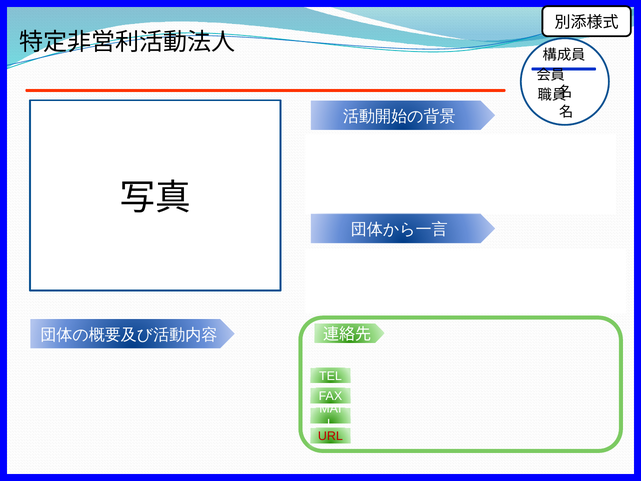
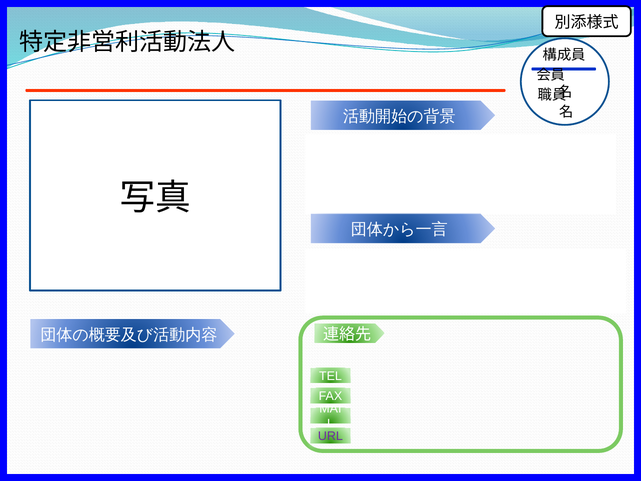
URL colour: red -> purple (330, 436)
